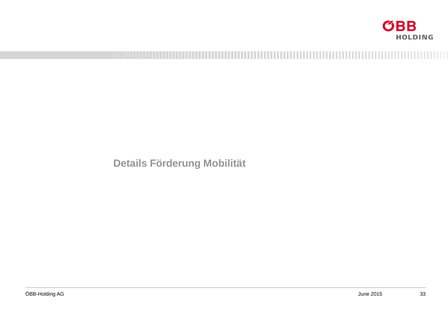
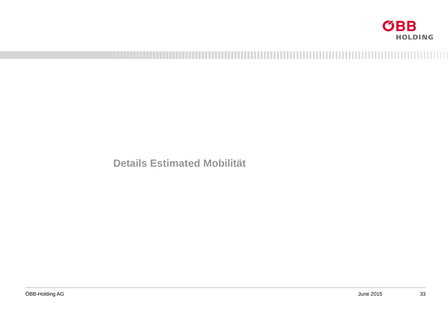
Förderung: Förderung -> Estimated (175, 163)
